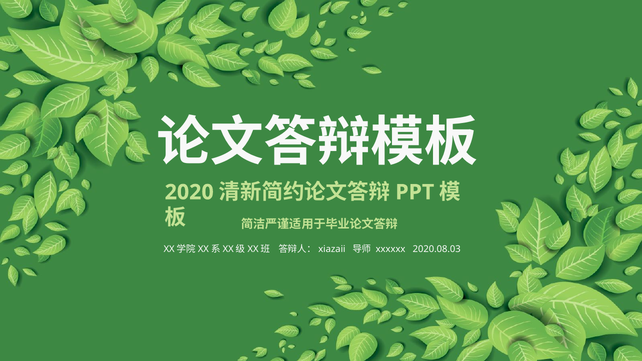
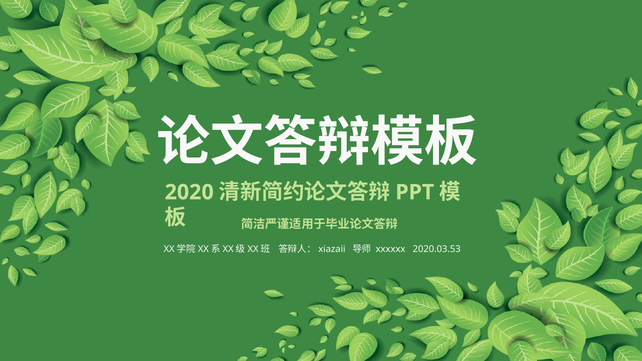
2020.08.03: 2020.08.03 -> 2020.03.53 (437, 249)
